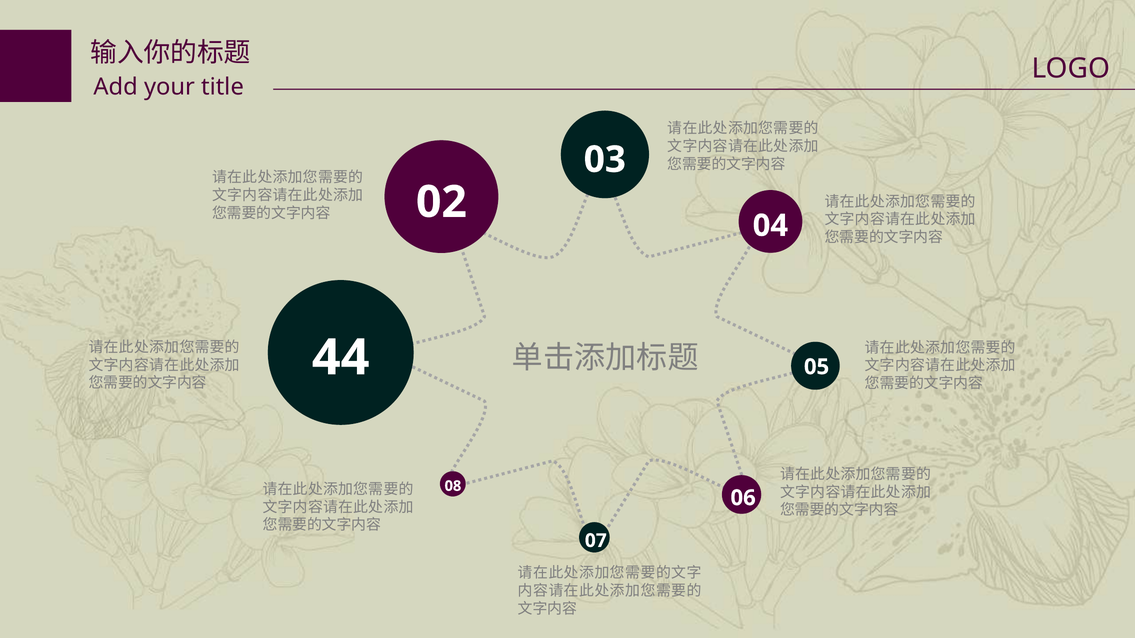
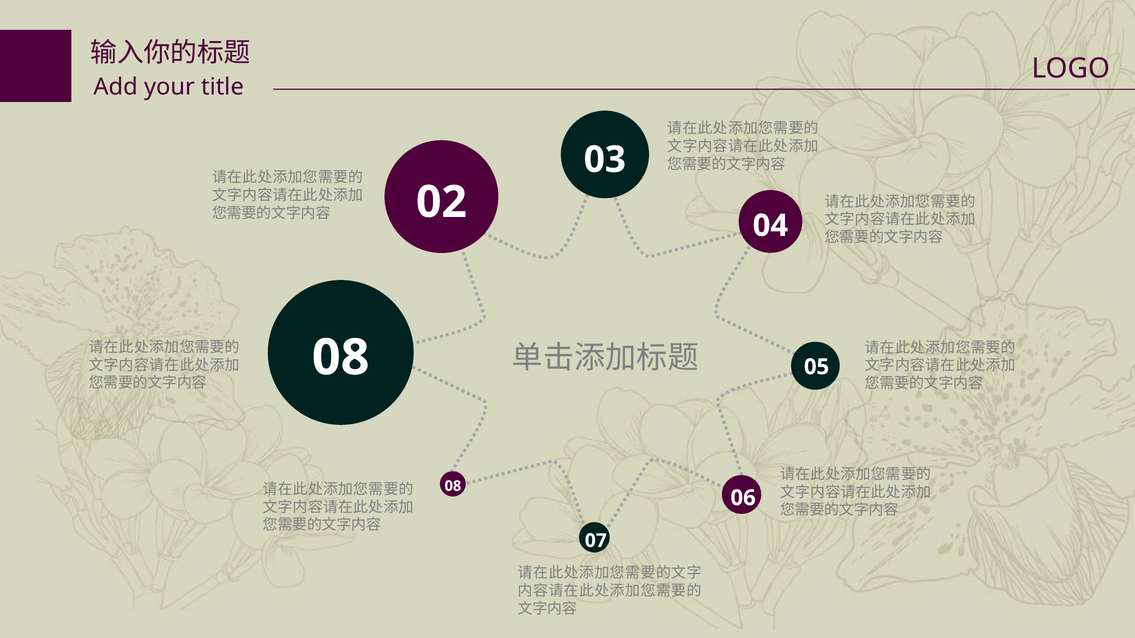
44: 44 -> 08 (341, 358)
